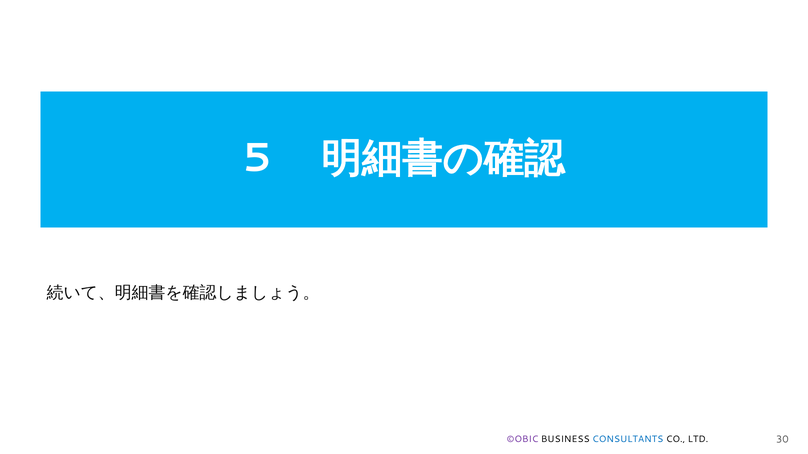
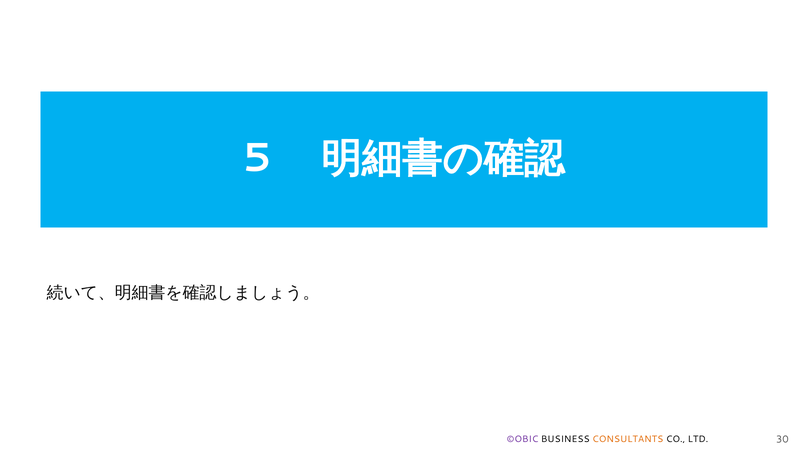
CONSULTANTS colour: blue -> orange (628, 439)
